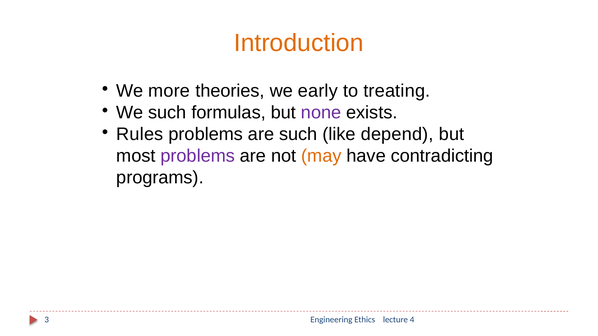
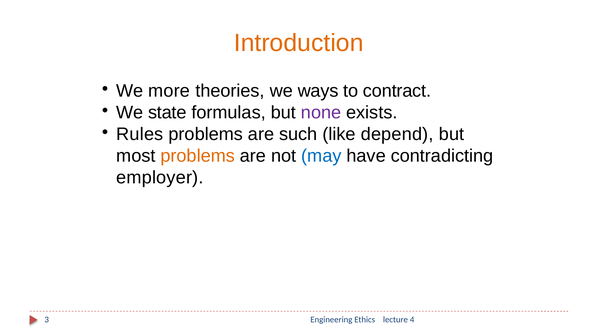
early: early -> ways (318, 91)
treating: treating -> contract (397, 91)
We such: such -> state (167, 113)
problems colour: purple -> orange (198, 156)
may colour: orange -> blue (321, 156)
programs: programs -> employer (160, 178)
